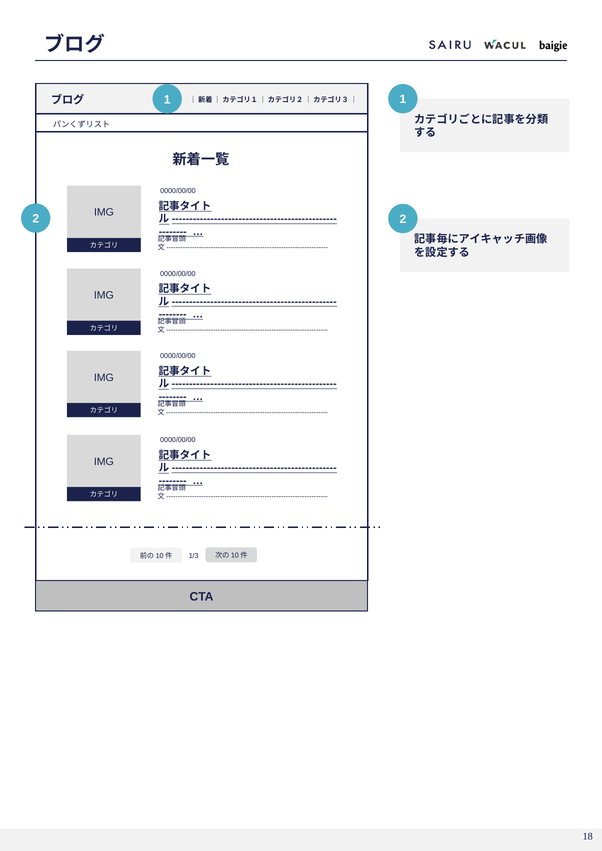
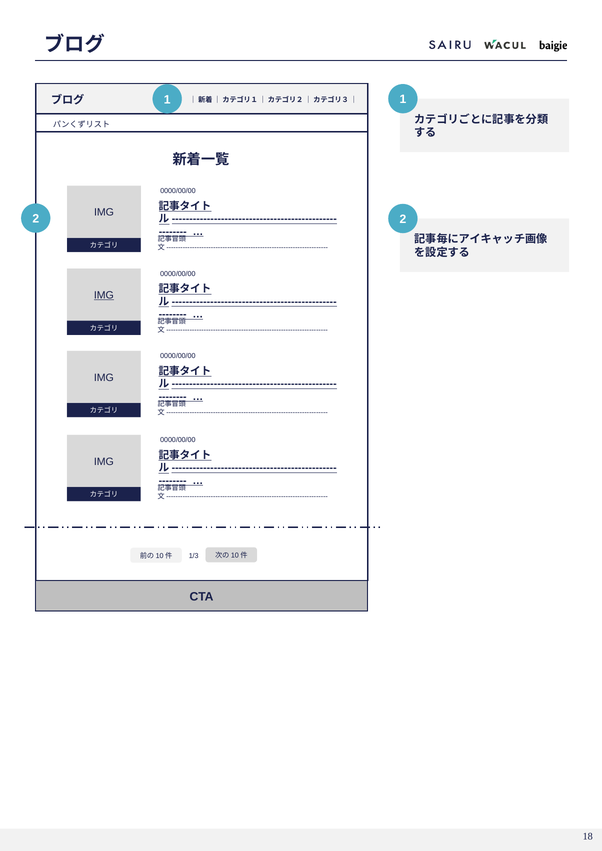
IMG underline: none -> present (104, 295)
